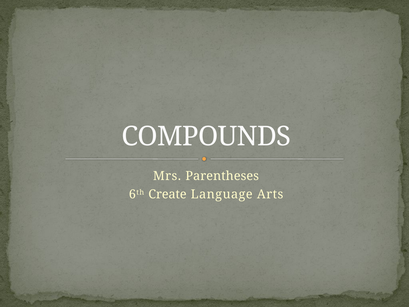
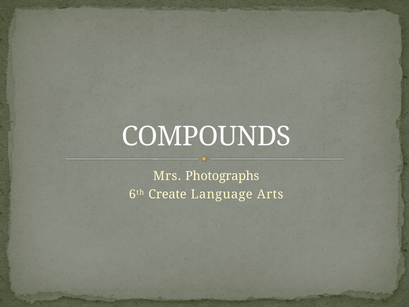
Parentheses: Parentheses -> Photographs (222, 176)
